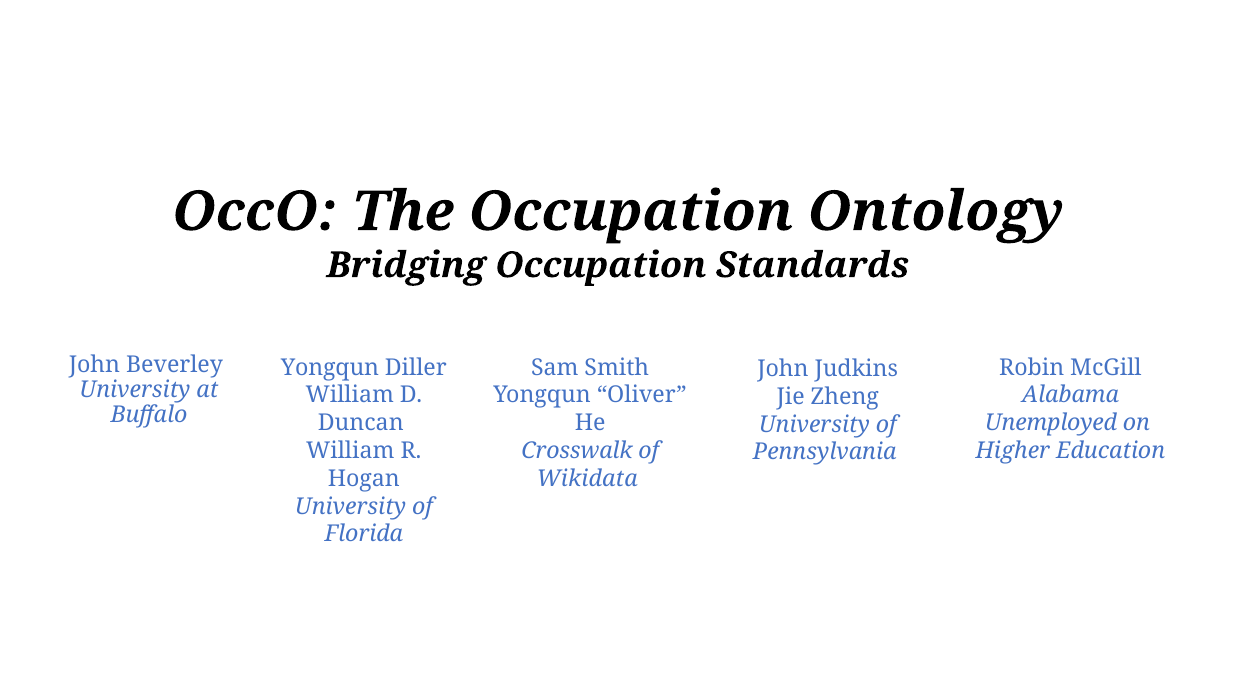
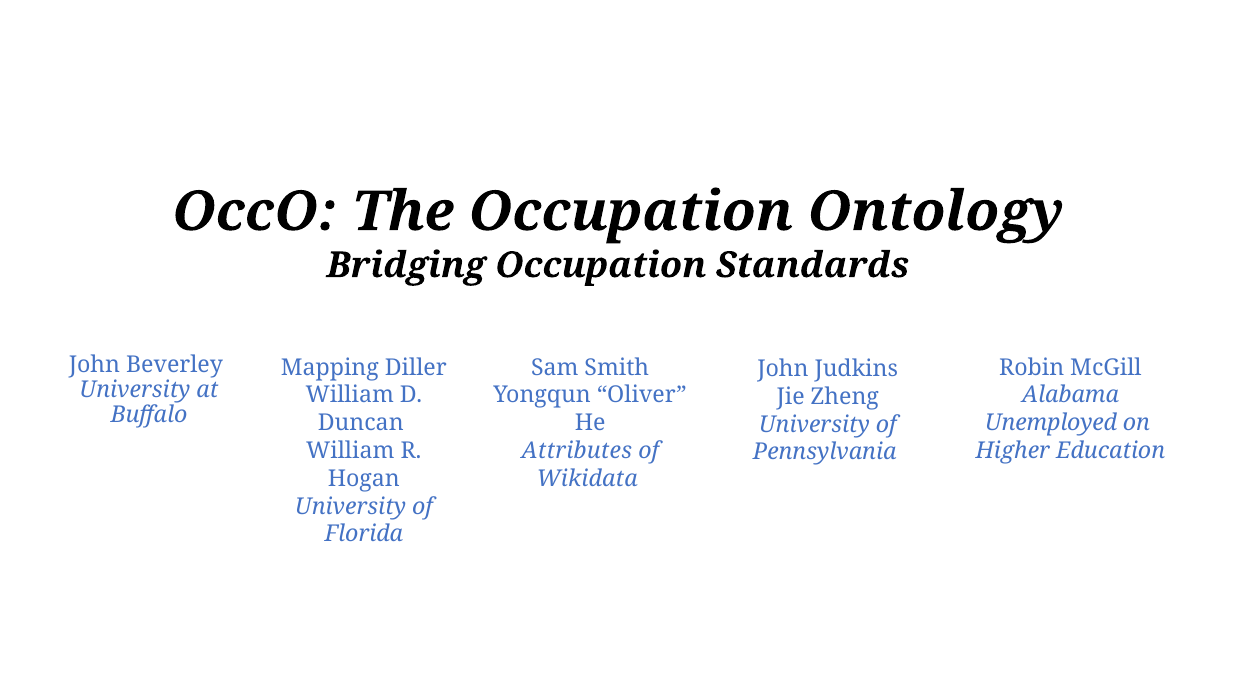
Yongqun: Yongqun -> Mapping (330, 368)
Crosswalk: Crosswalk -> Attributes (577, 451)
